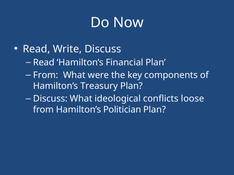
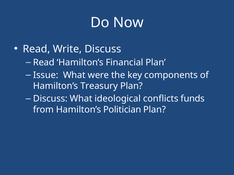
From: From -> Issue (46, 75)
loose: loose -> funds (193, 99)
